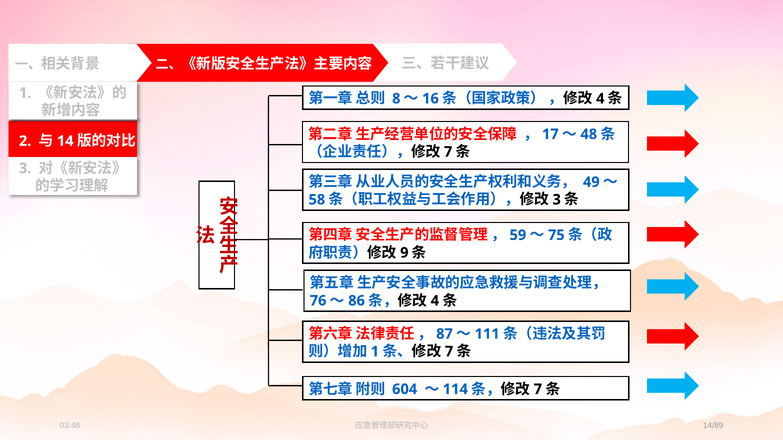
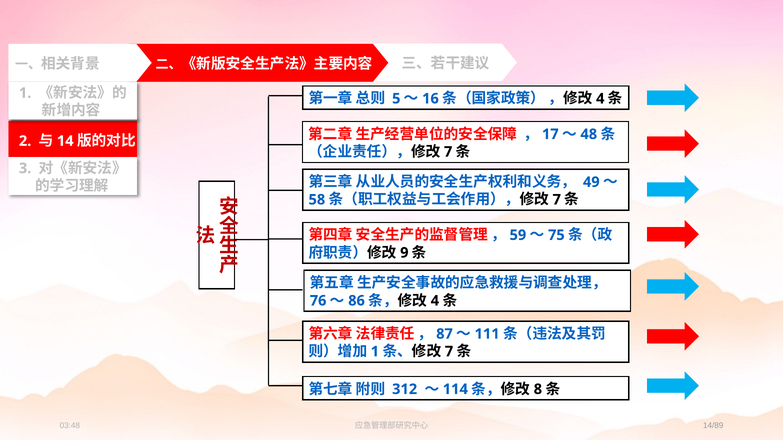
8: 8 -> 5 (396, 99)
3: 3 -> 7 (557, 200)
604: 604 -> 312 (405, 390)
7: 7 -> 8 (538, 390)
